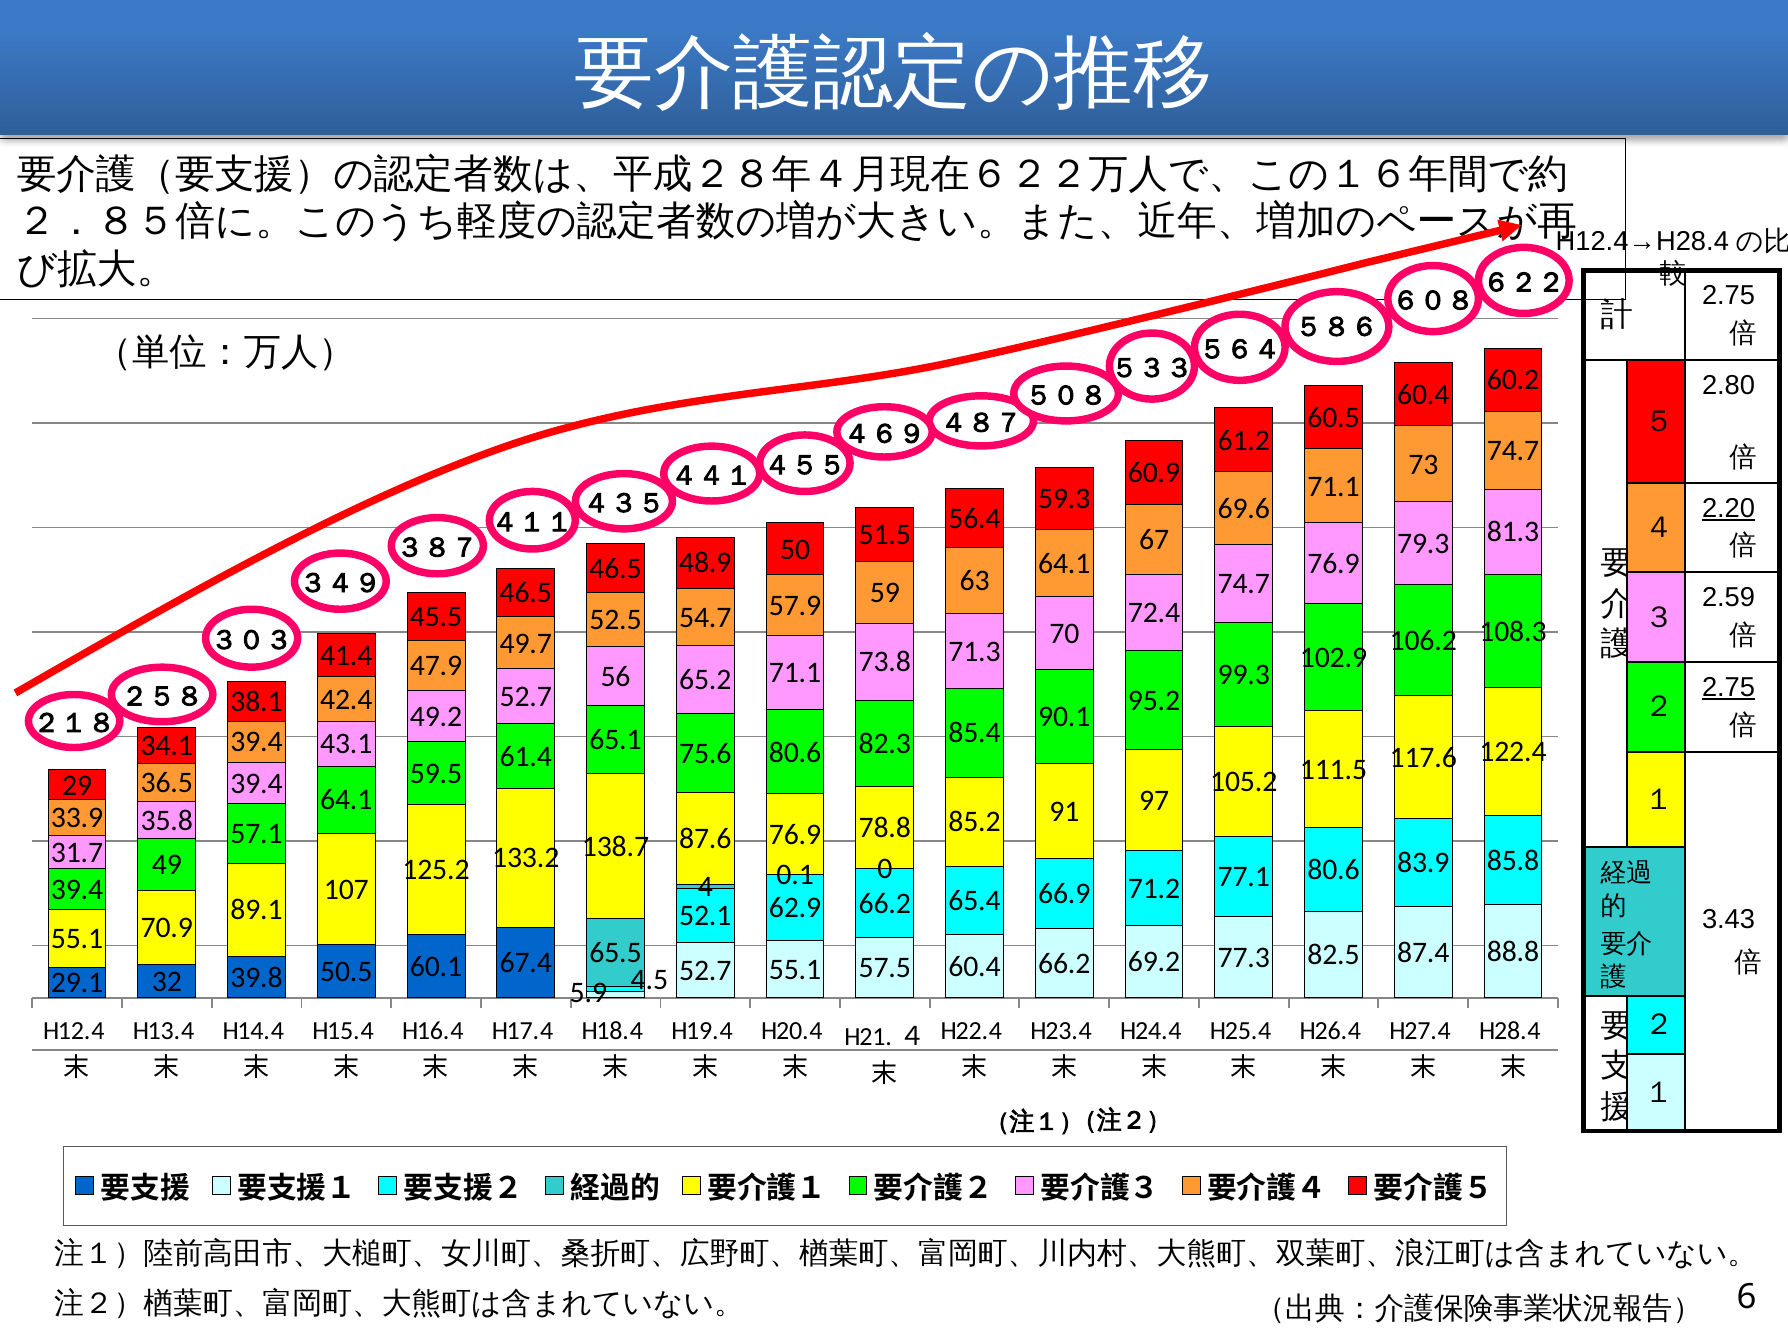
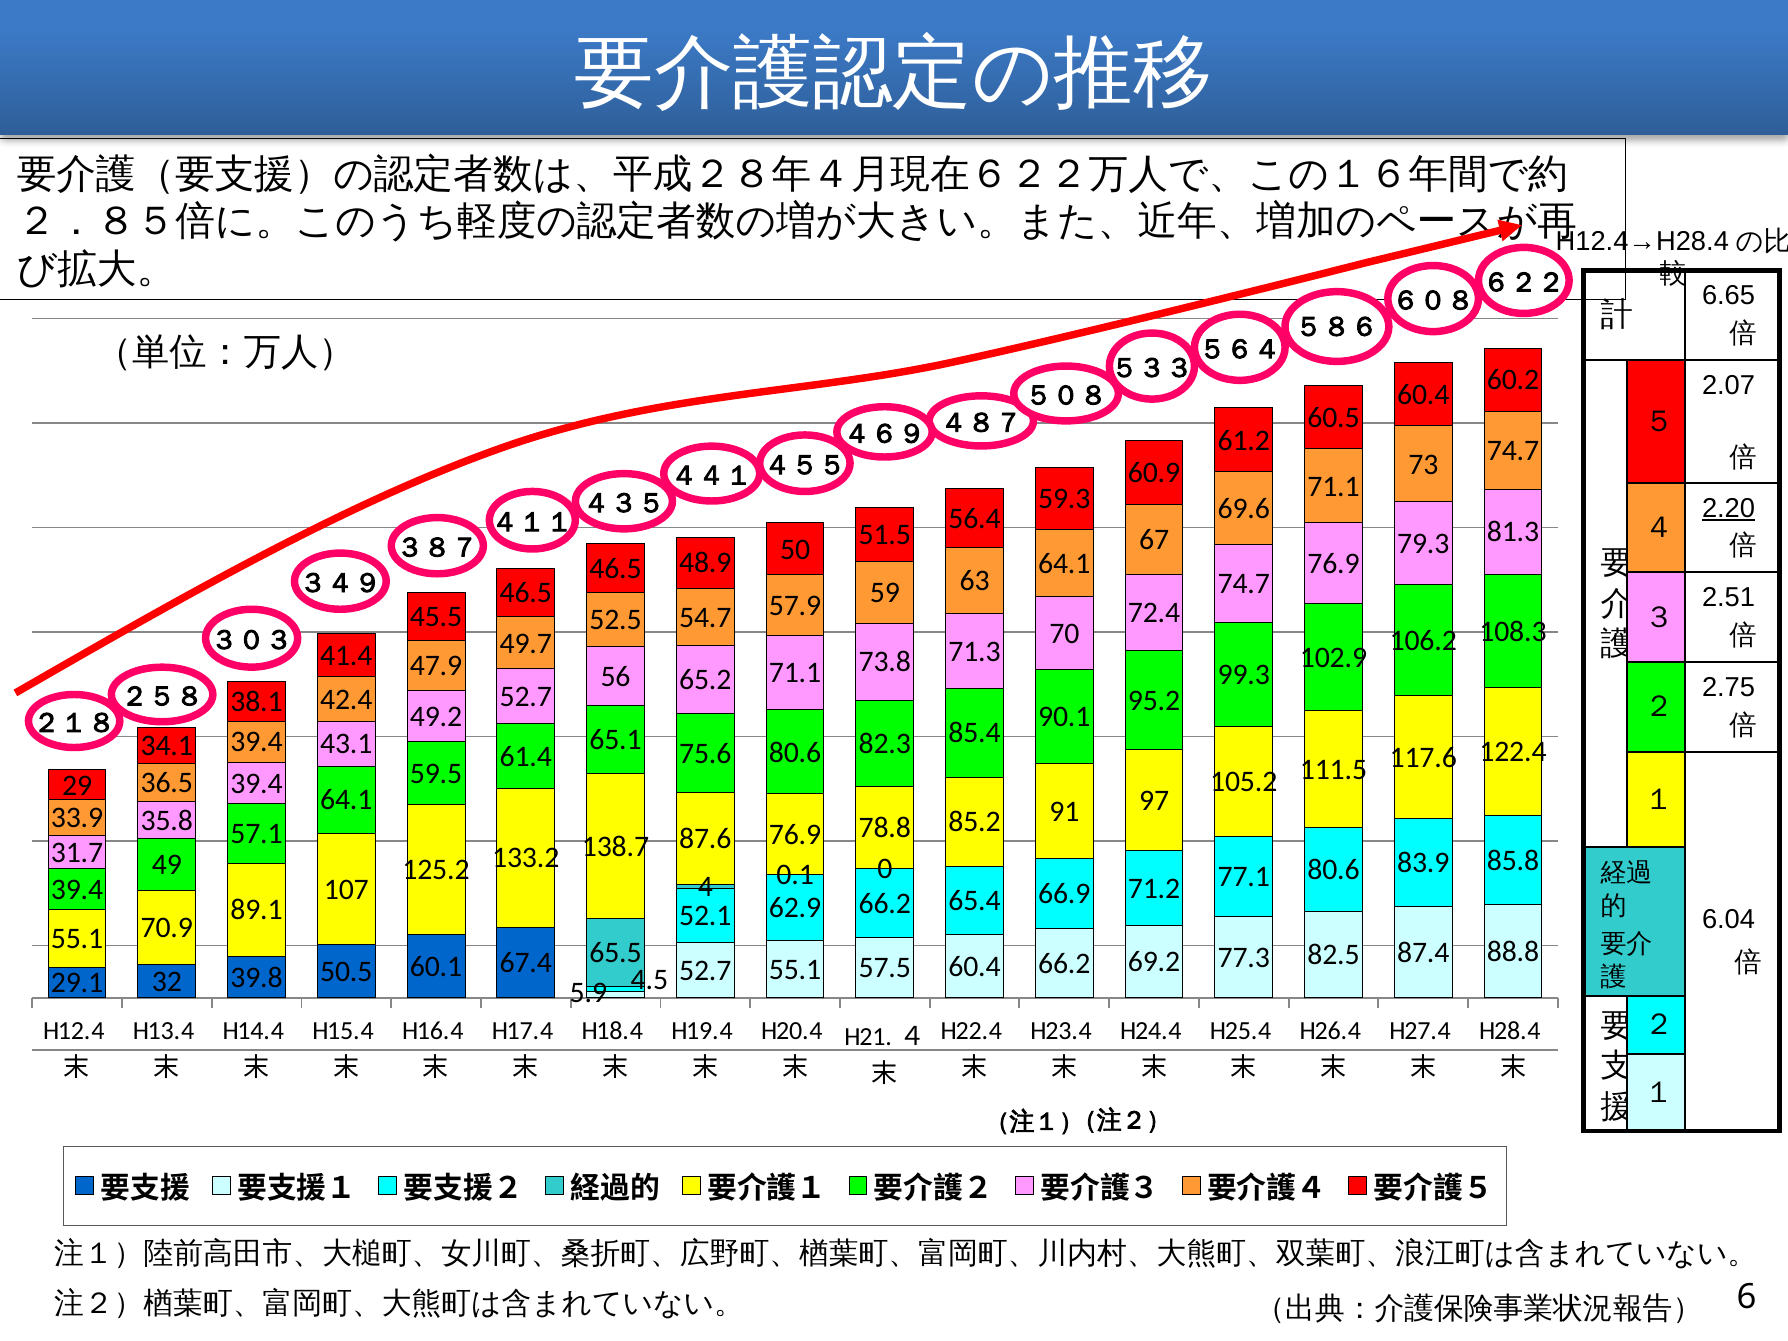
2.75: 2.75 -> 6.65 (1729, 296)
2.80: 2.80 -> 2.07 (1729, 385)
2.59: 2.59 -> 2.51 (1729, 598)
2.75 underline: present -> none (1729, 688)
3.43: 3.43 -> 6.04 (1729, 919)
